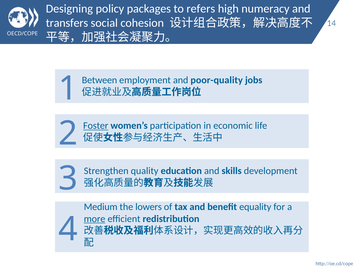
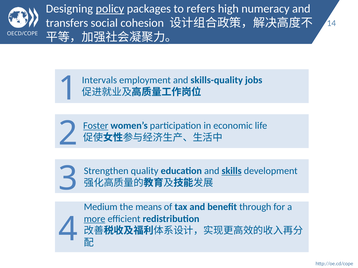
policy underline: none -> present (110, 9)
Between: Between -> Intervals (99, 80)
poor-quality: poor-quality -> skills-quality (217, 80)
skills underline: none -> present (232, 171)
lowers: lowers -> means (149, 207)
equality: equality -> through (255, 207)
